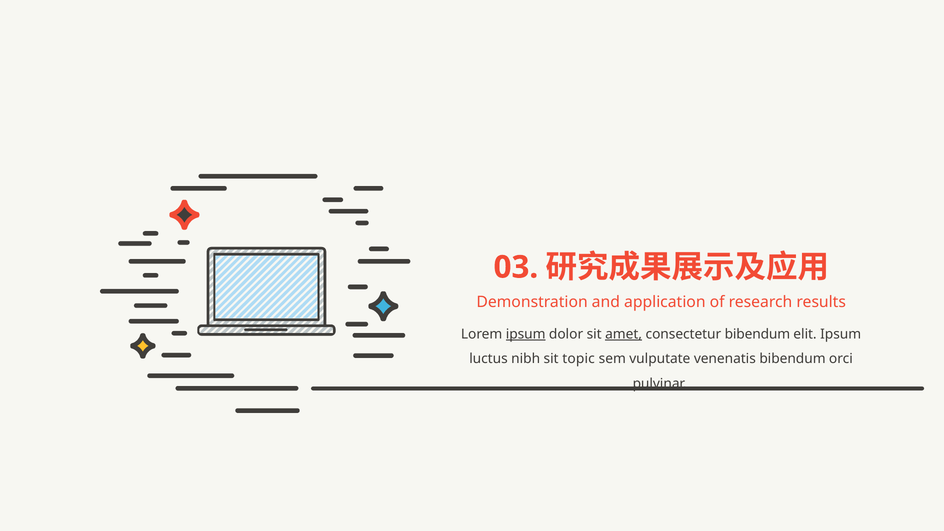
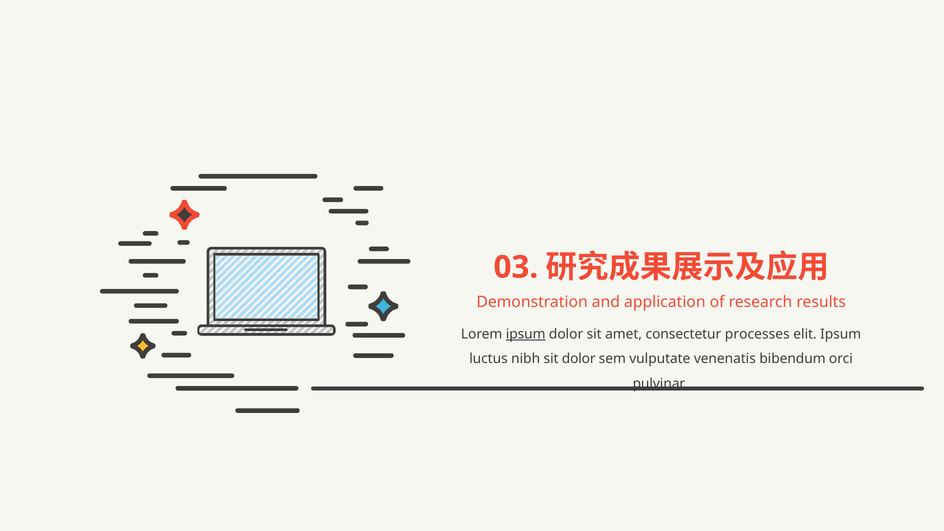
amet underline: present -> none (624, 334)
consectetur bibendum: bibendum -> processes (757, 334)
sit topic: topic -> dolor (579, 359)
